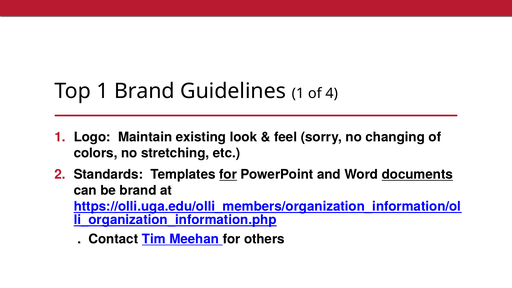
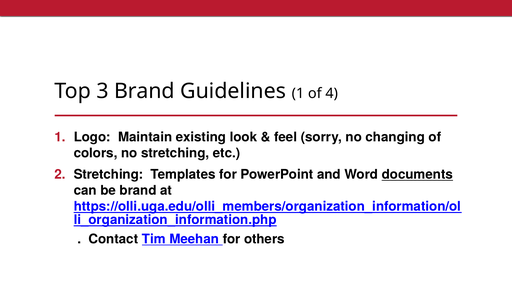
Top 1: 1 -> 3 (102, 91)
Standards: Standards -> Stretching (108, 175)
for underline: present -> none (228, 175)
